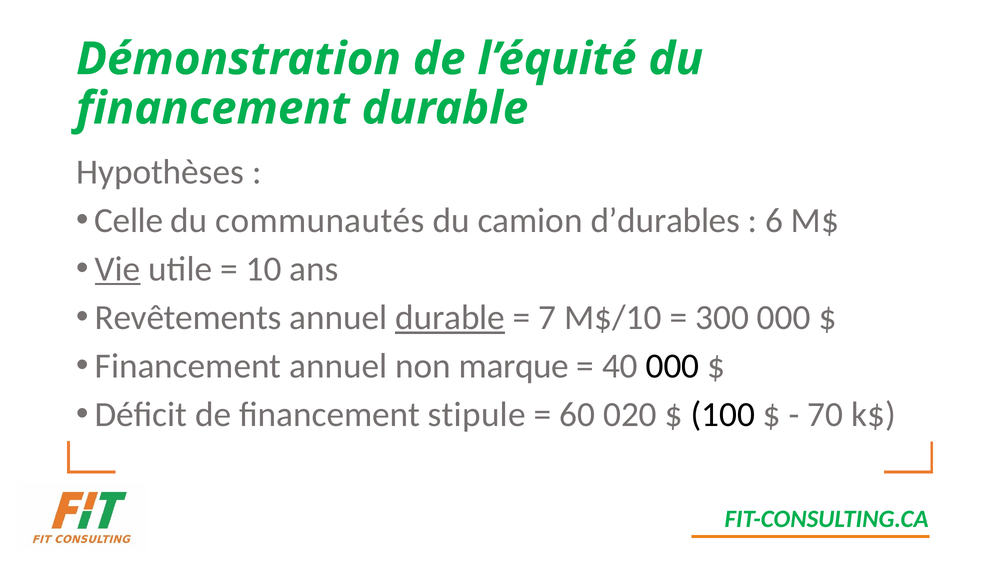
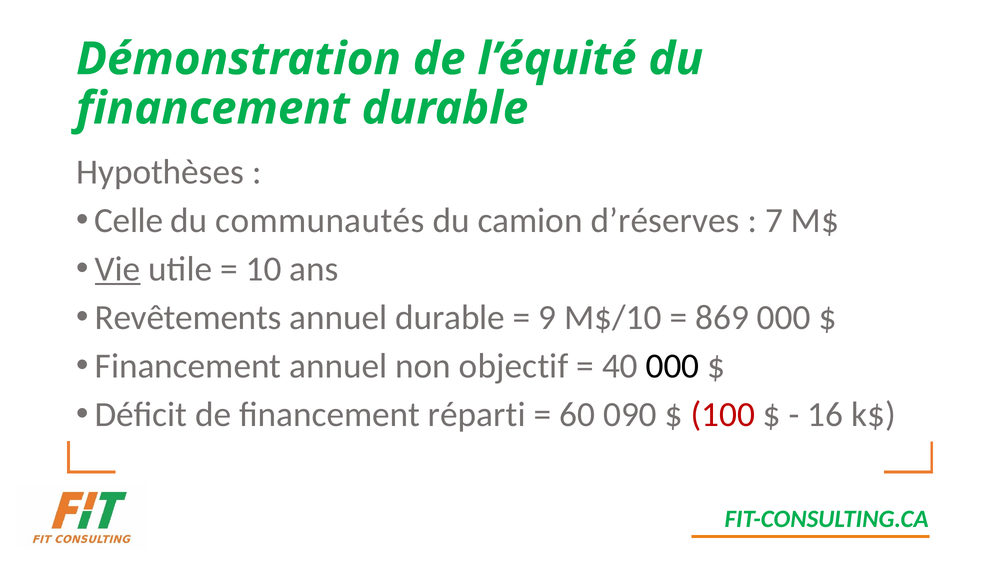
d’durables: d’durables -> d’réserves (665, 221)
6: 6 -> 7 (774, 221)
durable underline: present -> none (450, 318)
7: 7 -> 9 (547, 318)
300: 300 -> 869 (722, 318)
marque: marque -> objectif (514, 366)
stipule: stipule -> réparti (477, 415)
020: 020 -> 090 (630, 415)
100 colour: black -> red (723, 415)
70: 70 -> 16 (825, 415)
